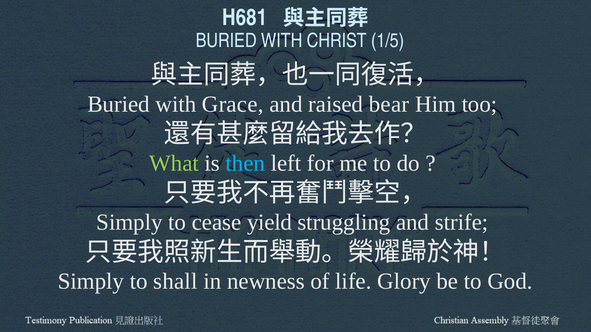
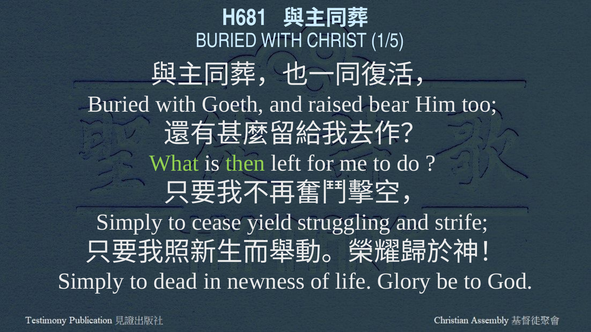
Grace: Grace -> Goeth (233, 104)
then colour: light blue -> light green (245, 163)
shall: shall -> dead (175, 282)
